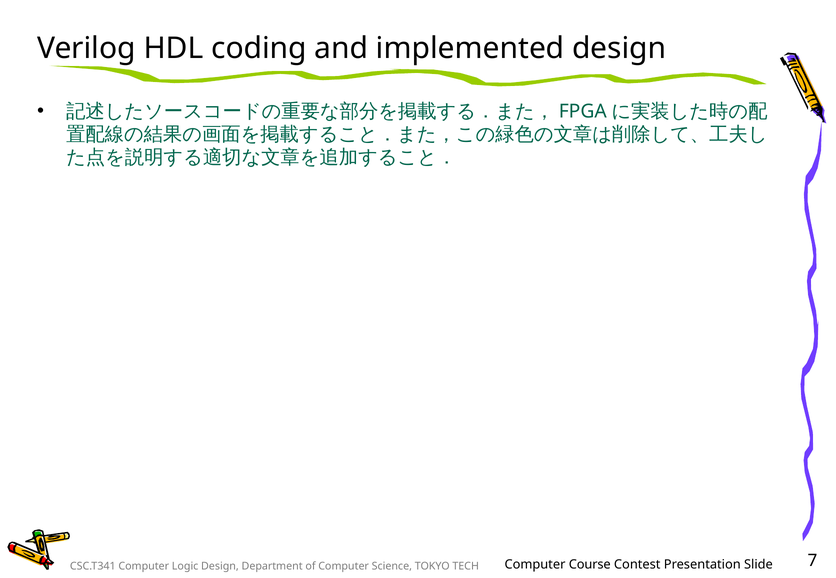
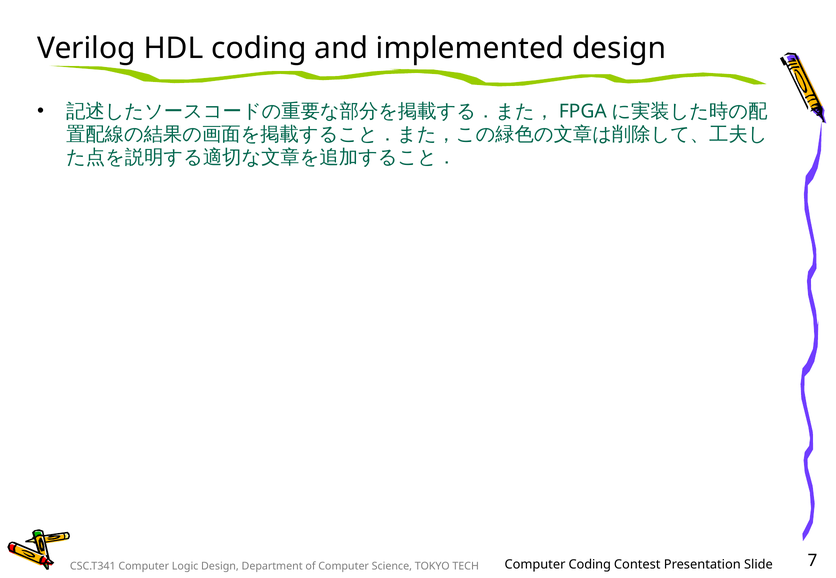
Computer Course: Course -> Coding (590, 565)
